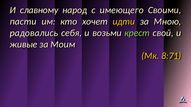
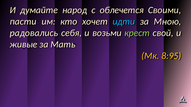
славному: славному -> думайте (39, 10)
имеющего: имеющего -> облечется (122, 10)
идти colour: yellow -> light blue (124, 22)
Моим: Моим -> Мать (63, 45)
8:71: 8:71 -> 8:95 (171, 56)
